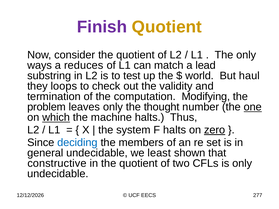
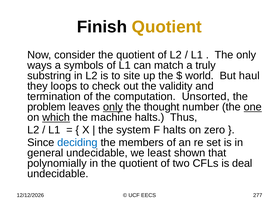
Finish colour: purple -> black (102, 27)
reduces: reduces -> symbols (84, 65)
lead: lead -> truly (206, 65)
test: test -> site (132, 76)
Modifying: Modifying -> Unsorted (206, 97)
only underline: none -> present (113, 107)
zero underline: present -> none (215, 130)
constructive: constructive -> polynomially (57, 164)
is only: only -> deal (242, 164)
